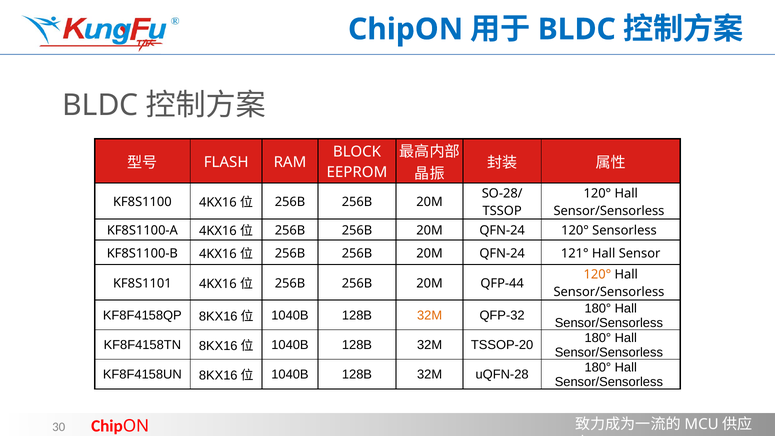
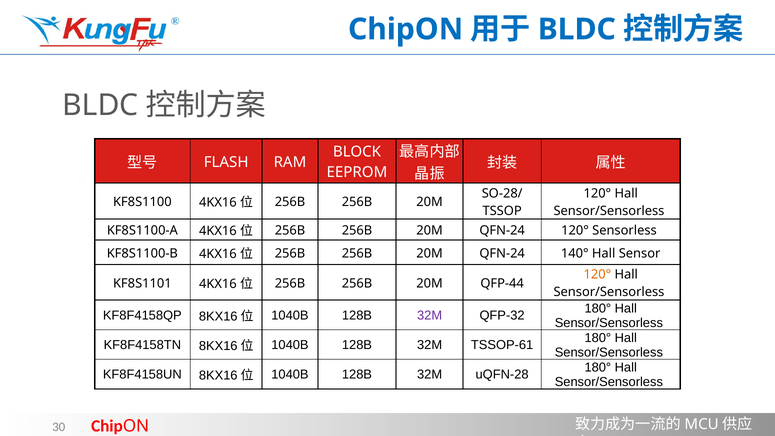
121°: 121° -> 140° (575, 253)
32M colour: orange -> purple (430, 315)
TSSOP-20: TSSOP-20 -> TSSOP-61 (502, 345)
